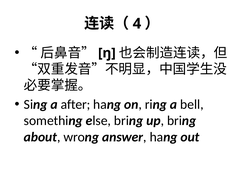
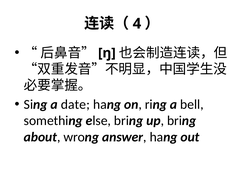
after: after -> date (75, 104)
